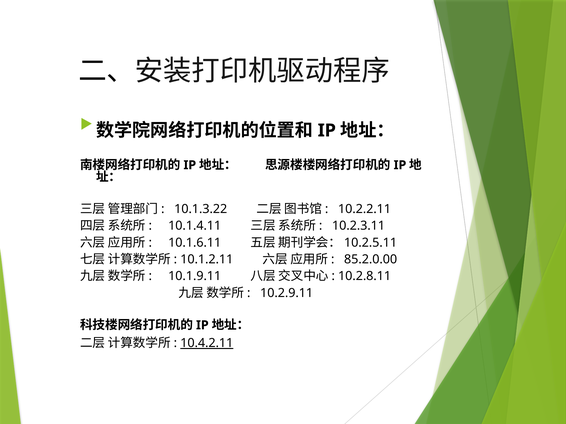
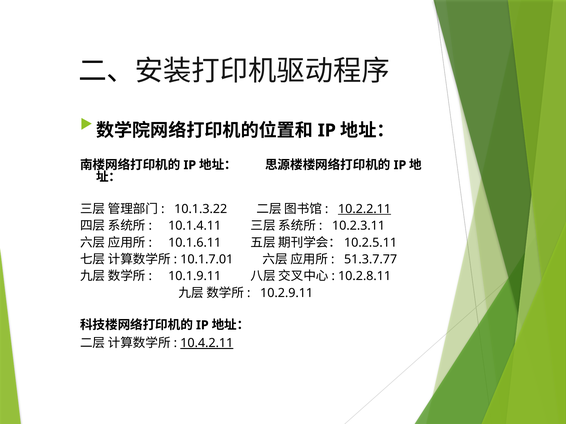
10.2.2.11 underline: none -> present (365, 209)
10.1.2.11: 10.1.2.11 -> 10.1.7.01 (207, 260)
85.2.0.00: 85.2.0.00 -> 51.3.7.77 (371, 260)
